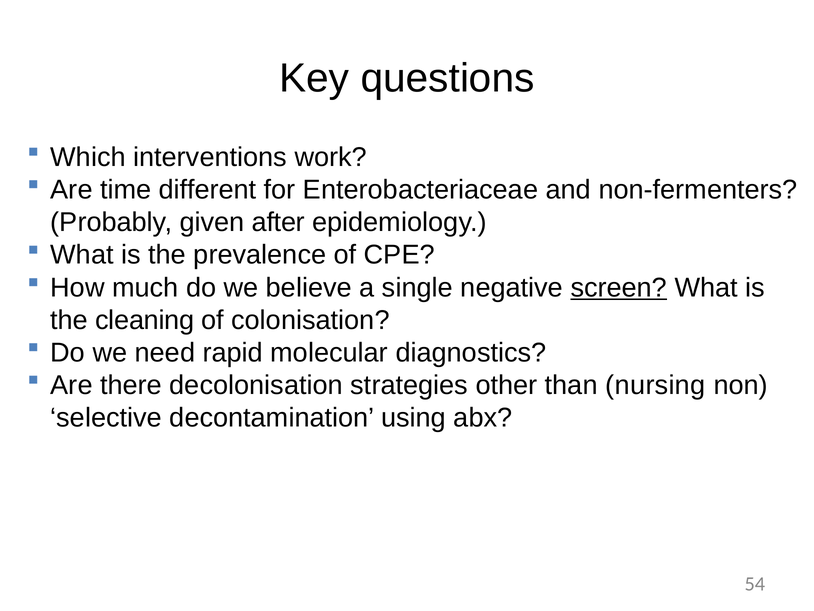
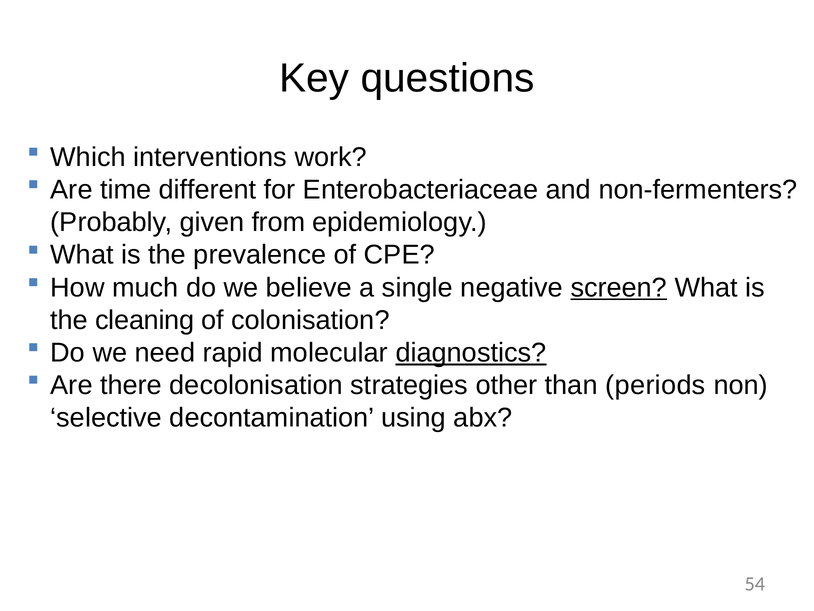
after: after -> from (278, 222)
diagnostics underline: none -> present (471, 352)
nursing: nursing -> periods (655, 385)
